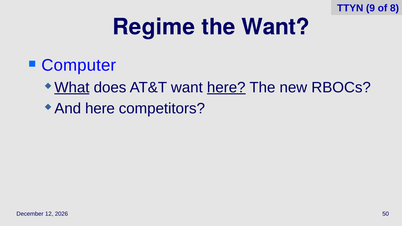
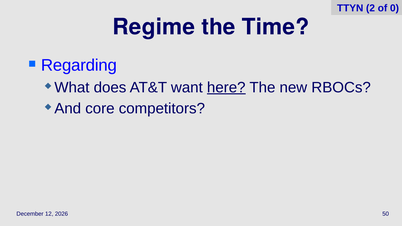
9: 9 -> 2 (371, 8)
8: 8 -> 0 (395, 8)
the Want: Want -> Time (275, 27)
Computer: Computer -> Regarding (79, 66)
What underline: present -> none (72, 87)
And here: here -> core (100, 109)
